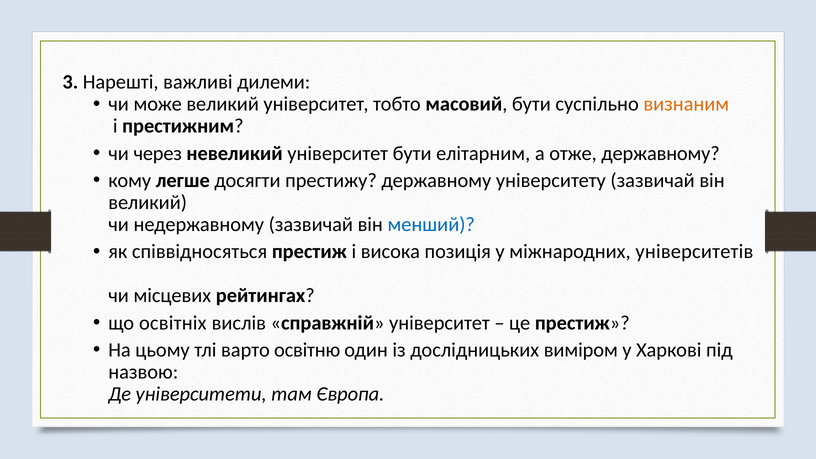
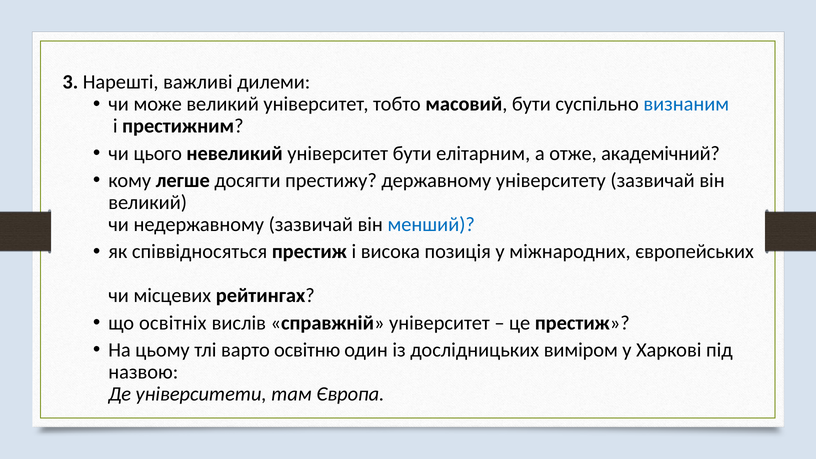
визнаним colour: orange -> blue (686, 104)
через: через -> цього (158, 153)
отже державному: державному -> академічний (661, 153)
університетів: університетів -> європейських (695, 252)
